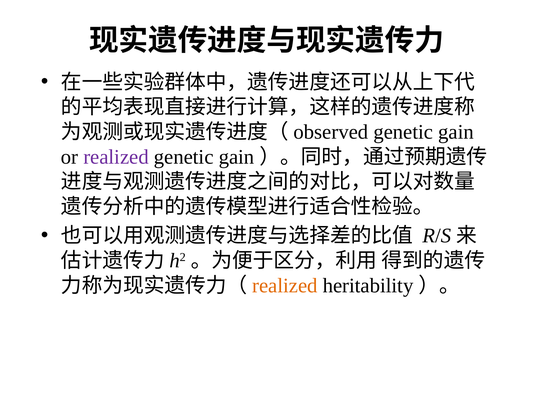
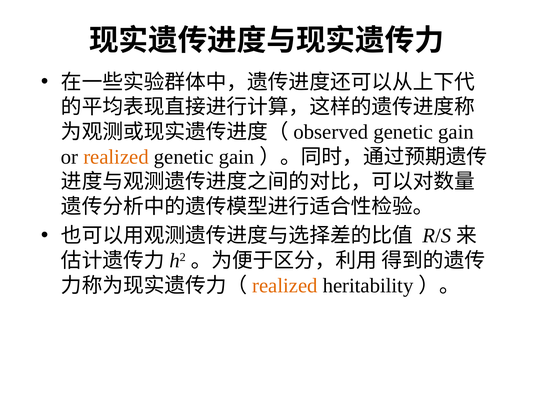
realized colour: purple -> orange (116, 157)
